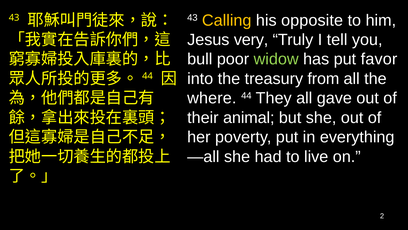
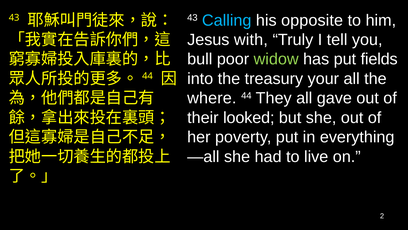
Calling colour: yellow -> light blue (227, 20)
very: very -> with (251, 40)
favor: favor -> fields (379, 59)
from: from -> your (323, 79)
animal: animal -> looked (249, 117)
